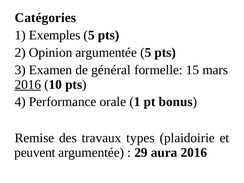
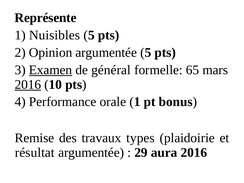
Catégories: Catégories -> Représente (46, 18)
Exemples: Exemples -> Nuisibles (55, 35)
Examen underline: none -> present (51, 70)
15: 15 -> 65 (193, 70)
peuvent: peuvent -> résultat (35, 153)
